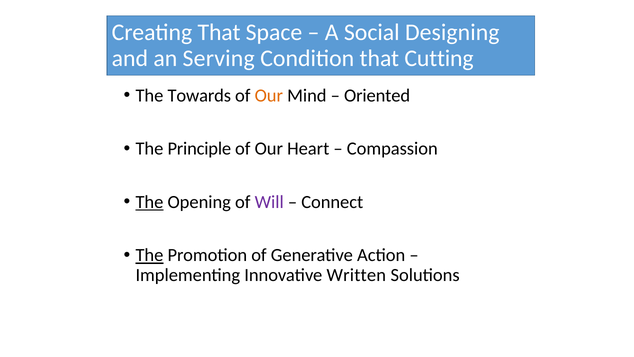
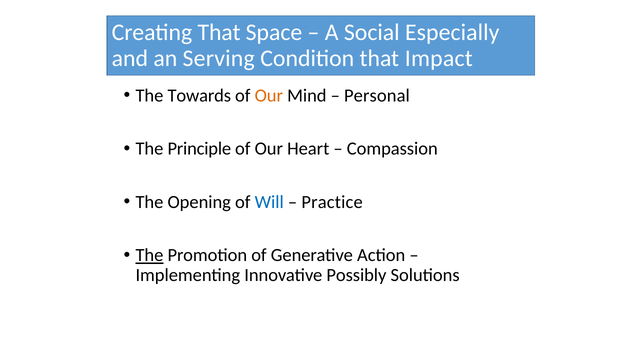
Designing: Designing -> Especially (452, 33)
Cutting: Cutting -> Impact (439, 58)
Oriented: Oriented -> Personal (377, 95)
The underline: present -> none (149, 202)
Will colour: purple -> blue (269, 202)
Connect: Connect -> Practice (332, 202)
Written: Written -> Possibly (356, 275)
